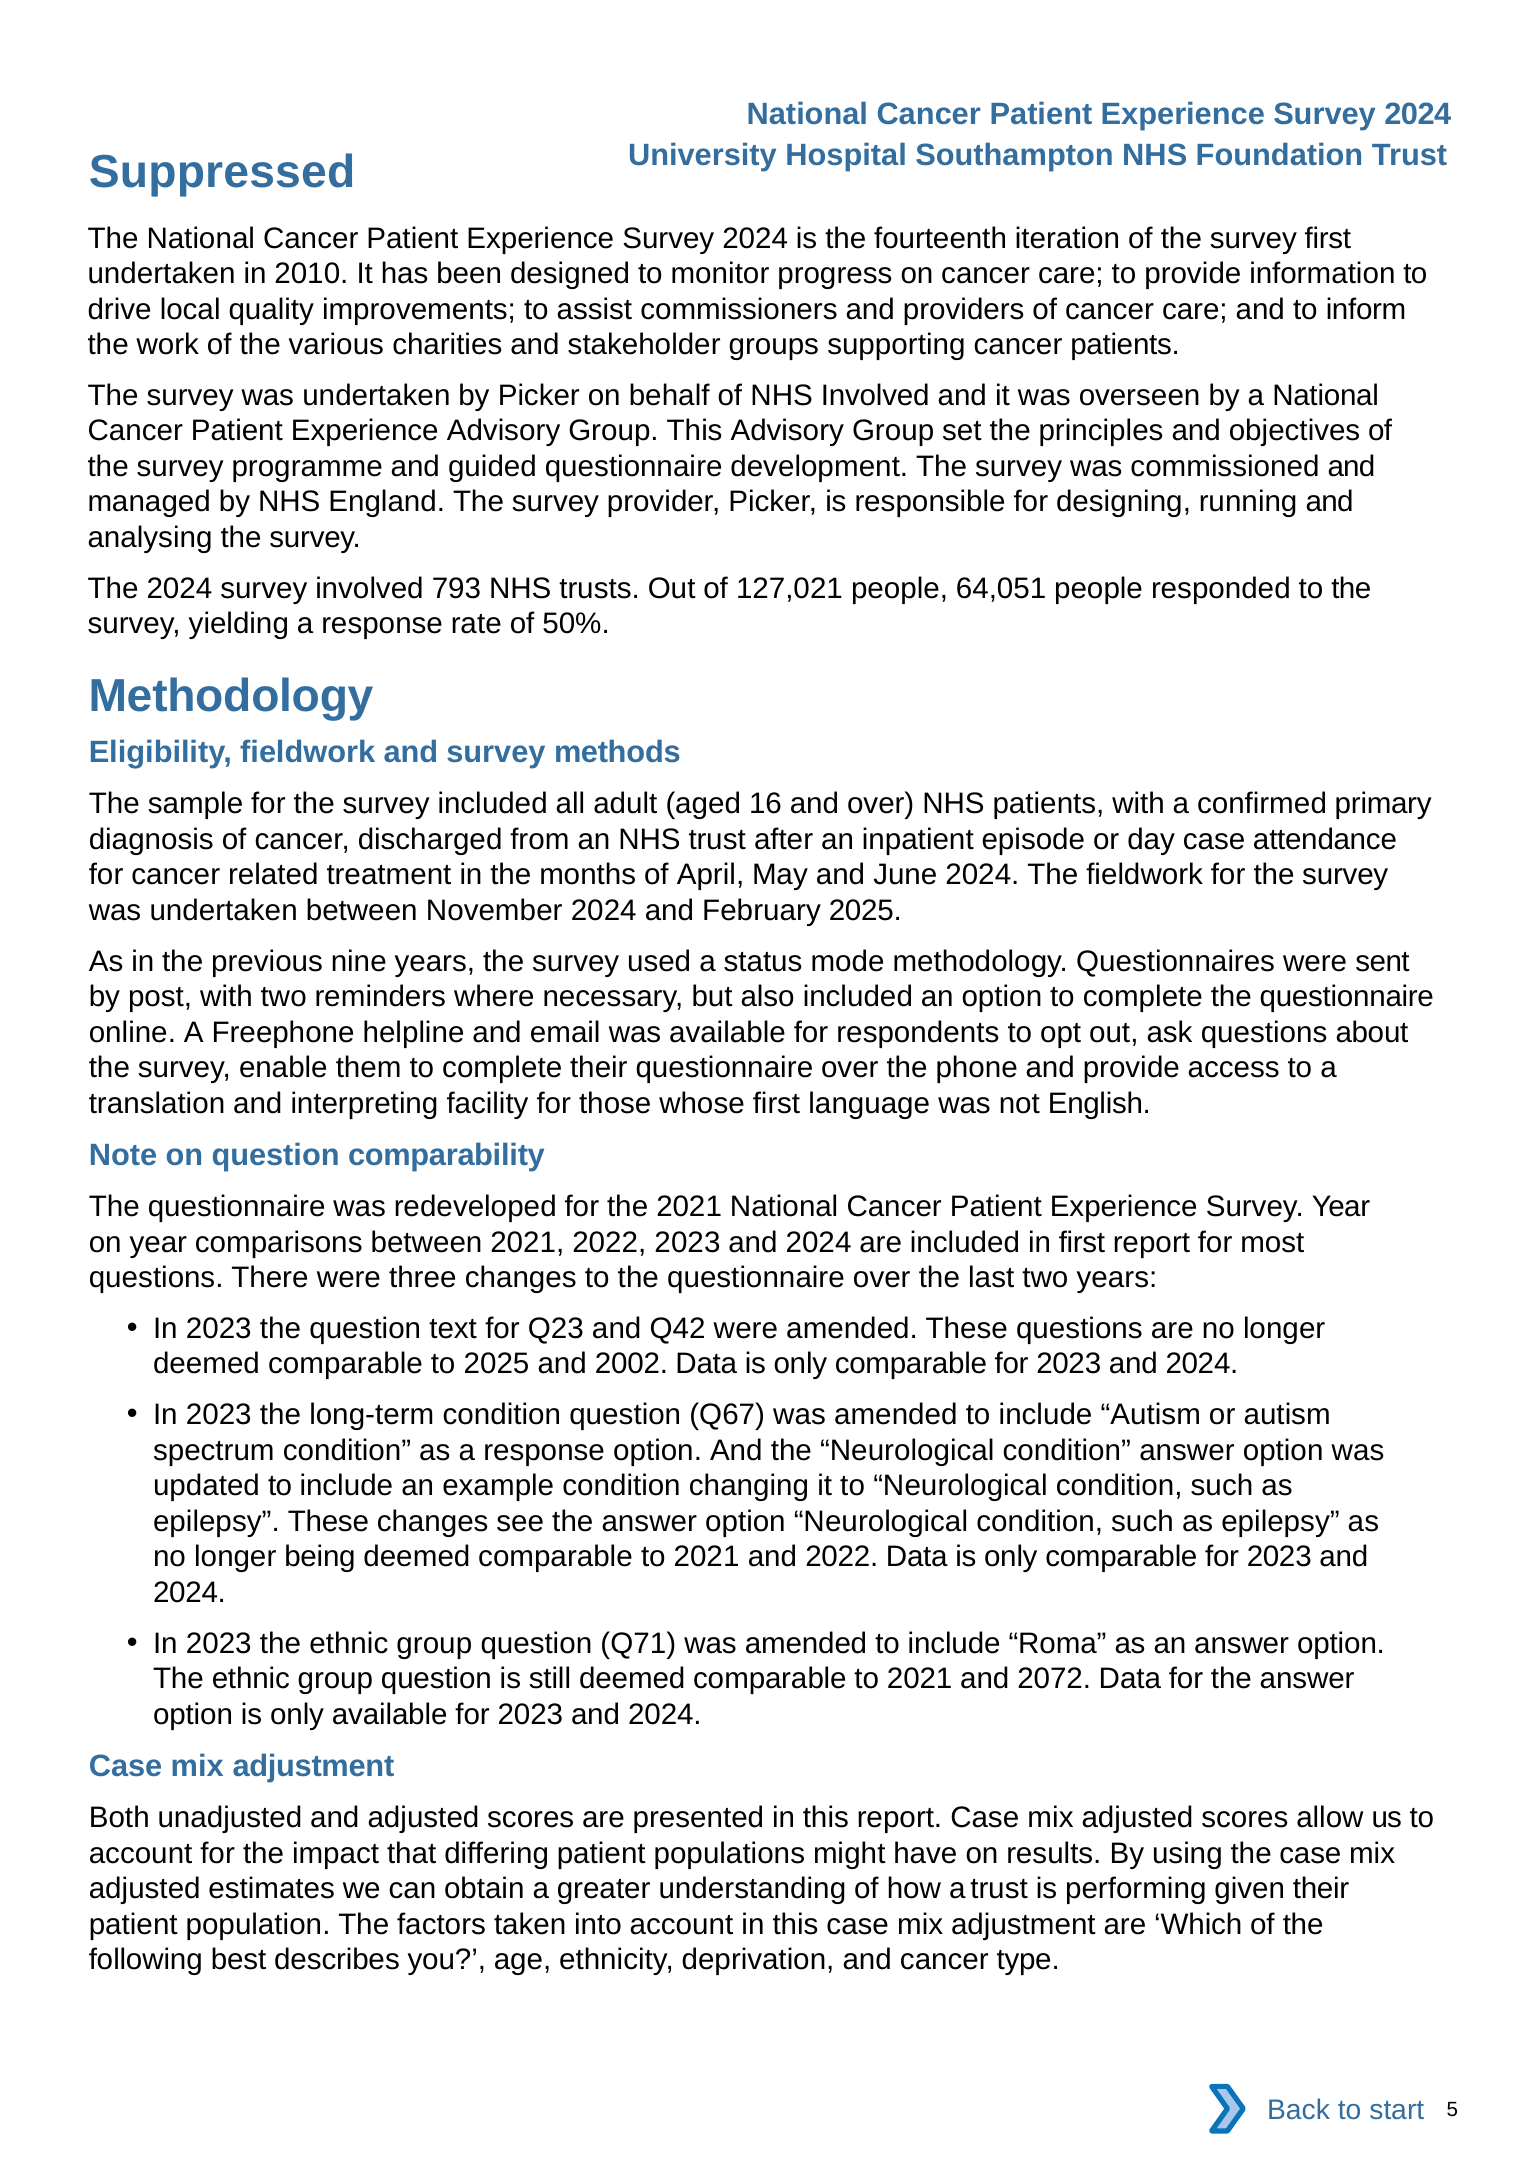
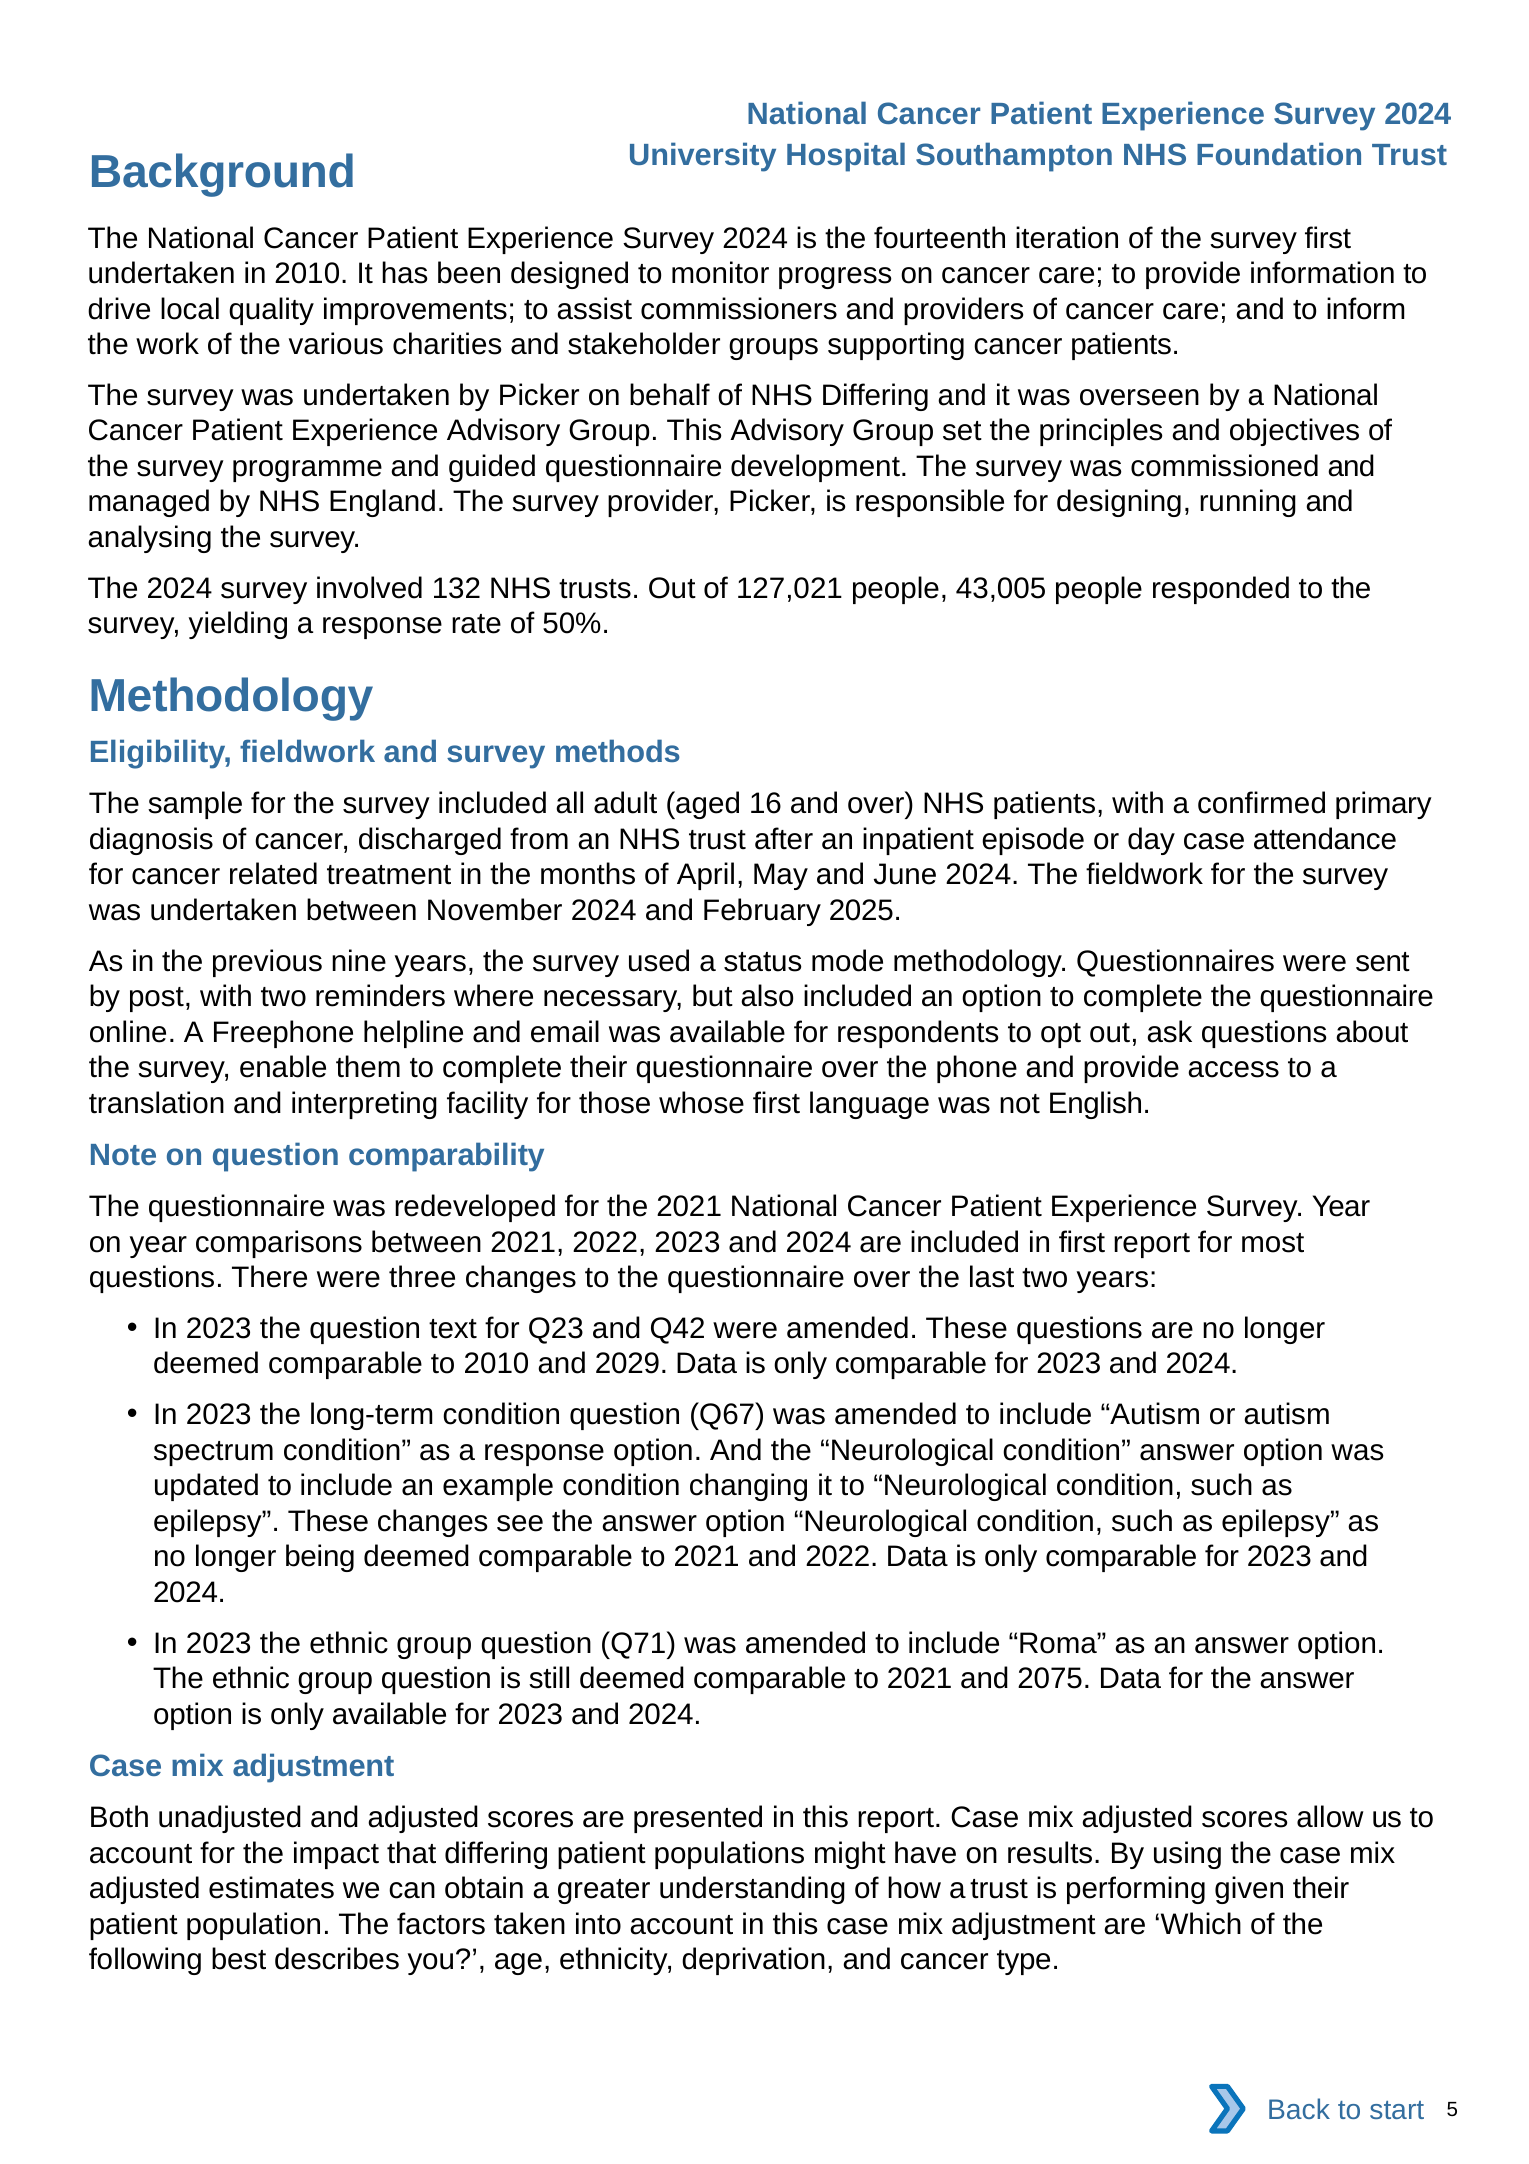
Suppressed: Suppressed -> Background (222, 172)
NHS Involved: Involved -> Differing (875, 396)
793: 793 -> 132 (456, 588)
64,051: 64,051 -> 43,005 (1001, 588)
to 2025: 2025 -> 2010 (497, 1364)
2002: 2002 -> 2029 (632, 1364)
2072: 2072 -> 2075 (1054, 1679)
